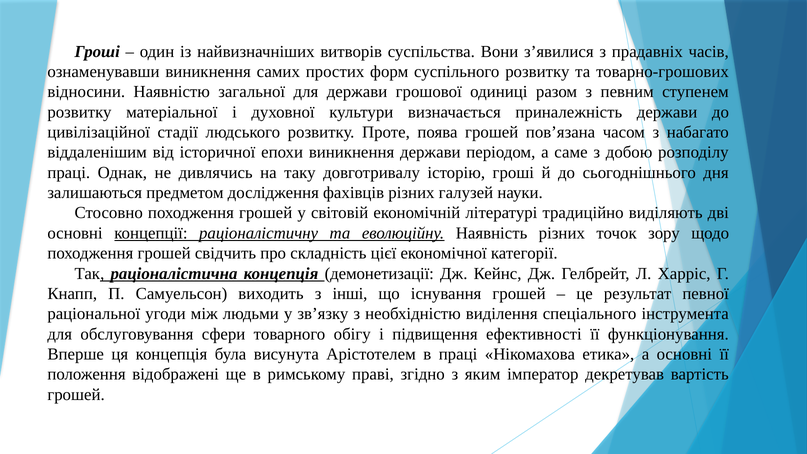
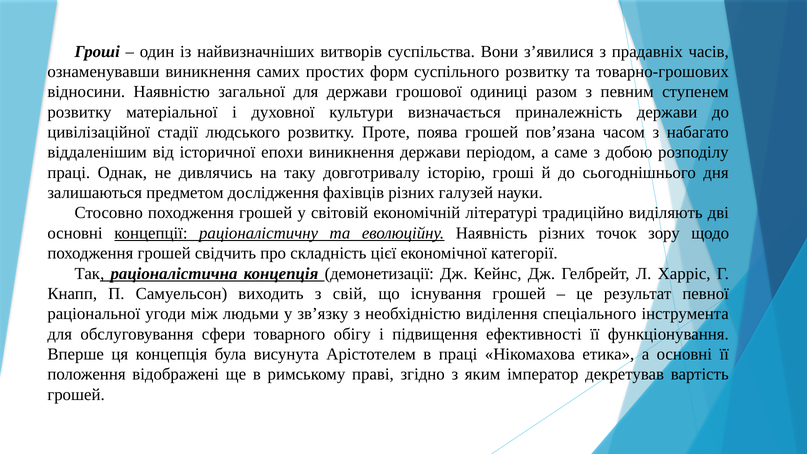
інші: інші -> свій (350, 294)
